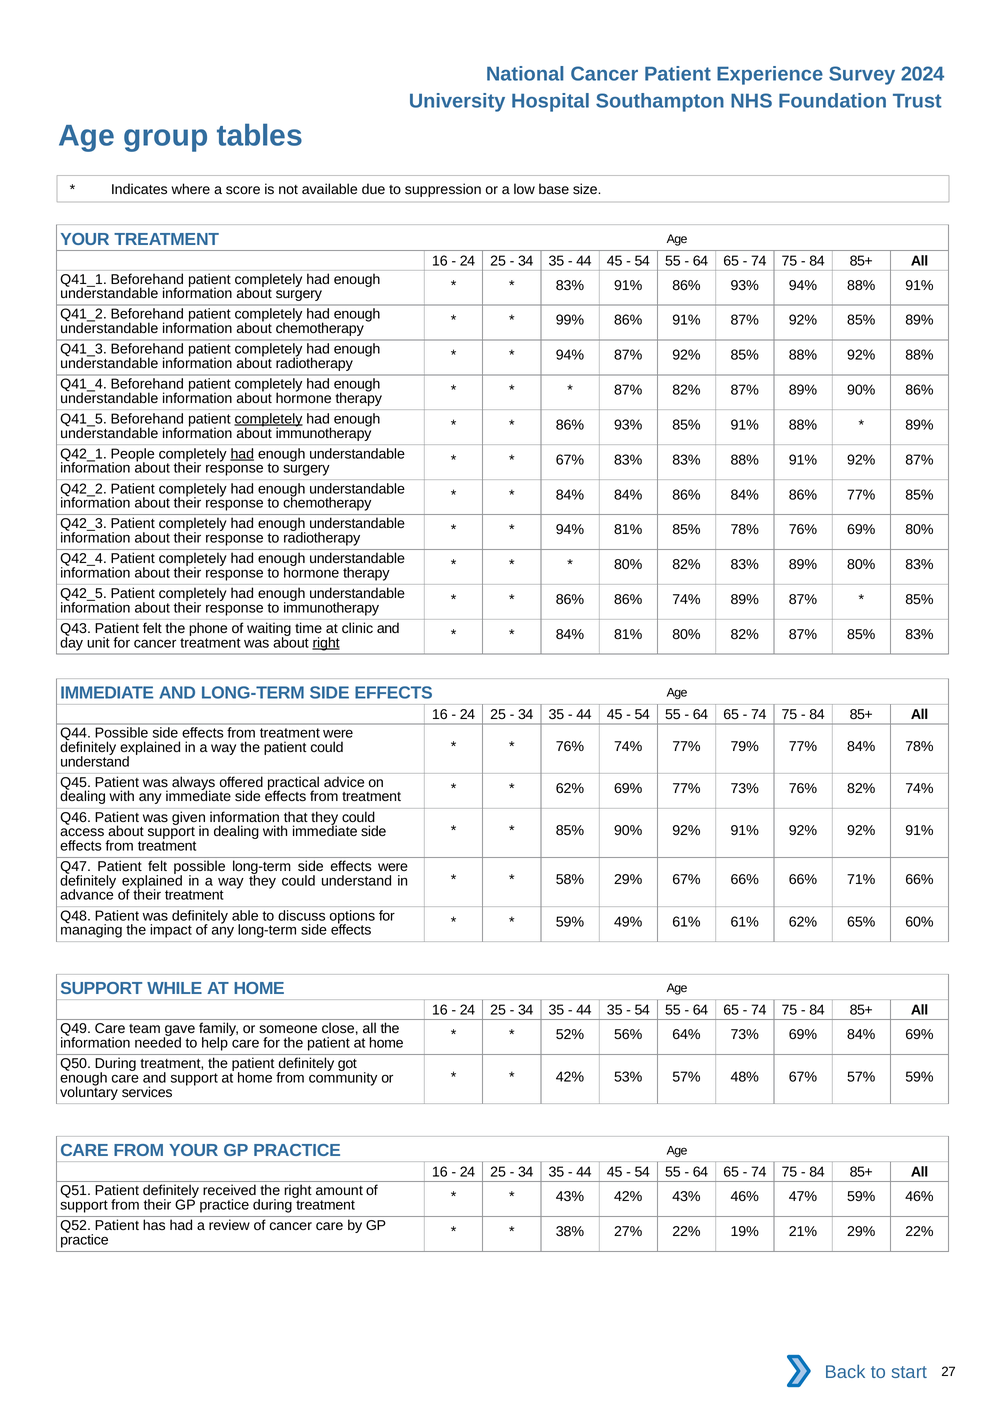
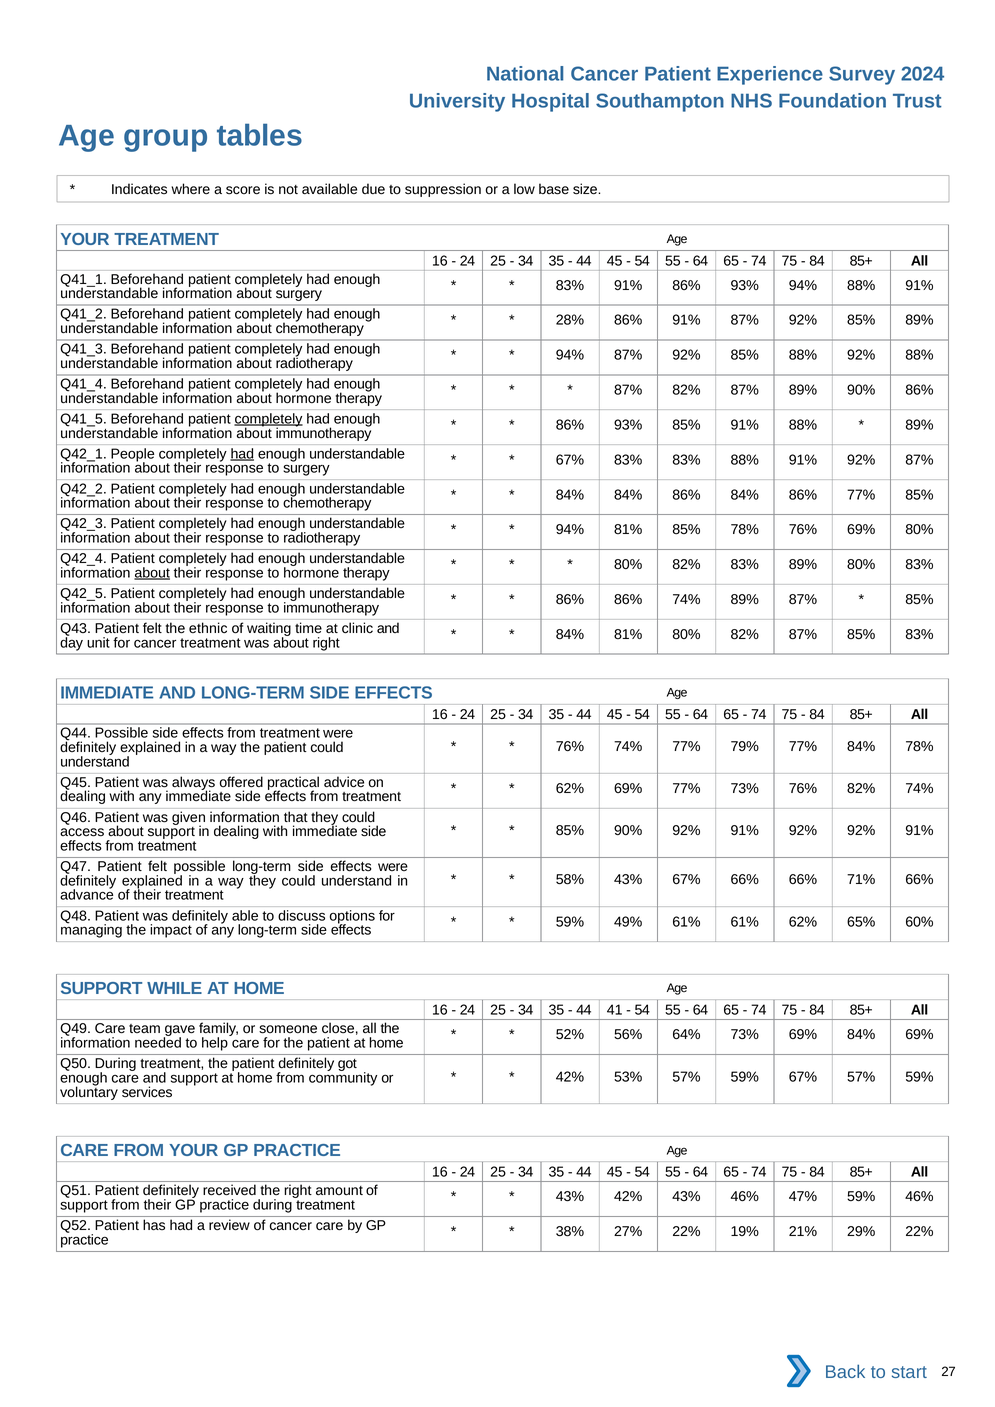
99%: 99% -> 28% (570, 321)
about underline: none -> present (152, 573)
phone: phone -> ethnic (208, 629)
right underline: present -> none (326, 643)
58% 29%: 29% -> 43% (628, 880)
44 35: 35 -> 41 (615, 1011)
53% 57% 48%: 48% -> 59% (745, 1078)
